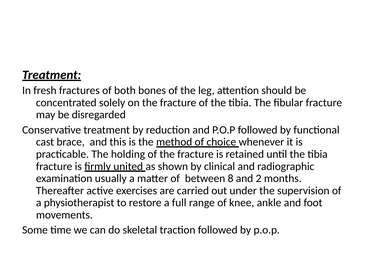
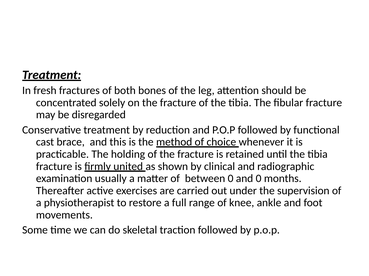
between 8: 8 -> 0 (231, 179)
and 2: 2 -> 0 (259, 179)
